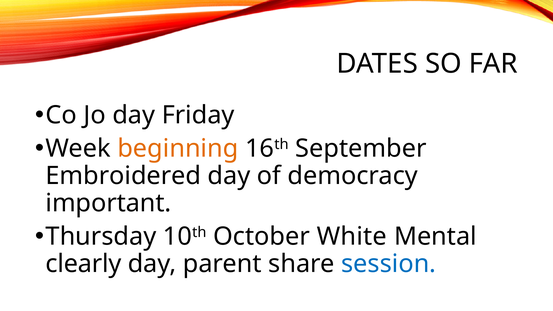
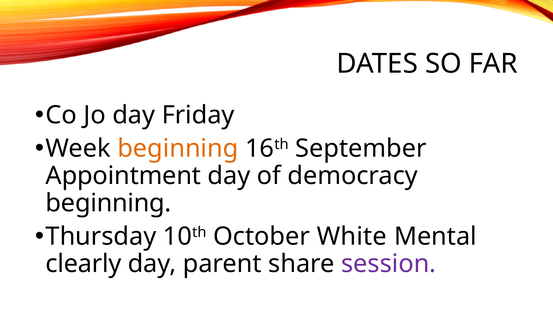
Embroidered: Embroidered -> Appointment (123, 176)
important: important -> beginning (109, 203)
session colour: blue -> purple (389, 264)
